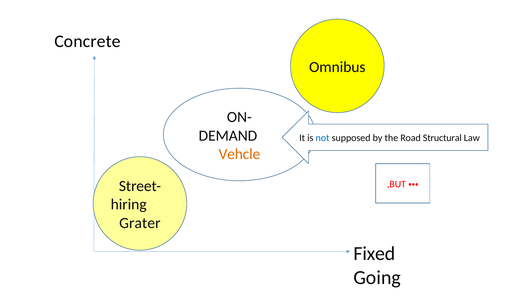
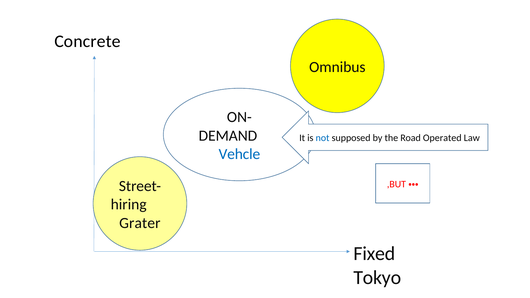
Structural: Structural -> Operated (442, 138)
Vehcle colour: orange -> blue (239, 154)
Going: Going -> Tokyo (377, 278)
